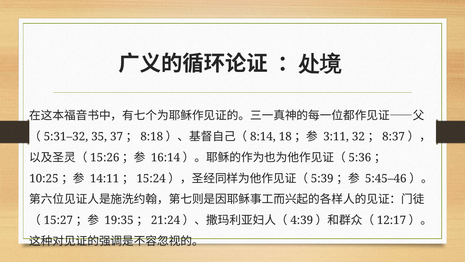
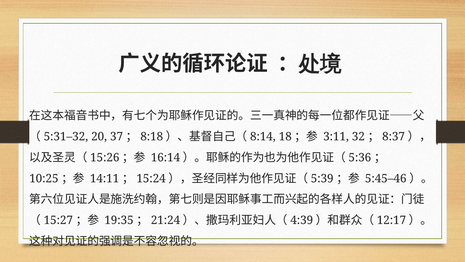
35: 35 -> 20 (99, 136)
